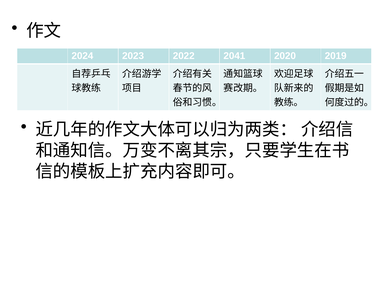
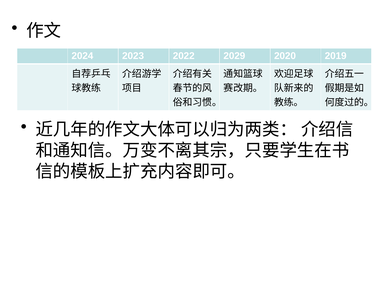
2041: 2041 -> 2029 (234, 56)
